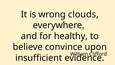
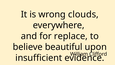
healthy: healthy -> replace (71, 36)
convince: convince -> beautiful (64, 47)
